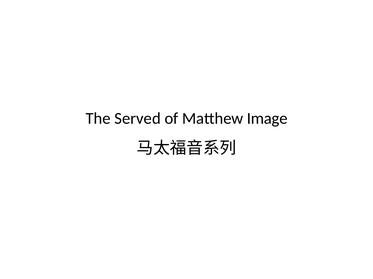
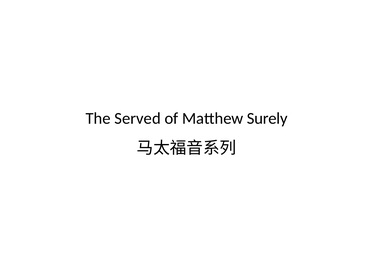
Image: Image -> Surely (267, 119)
